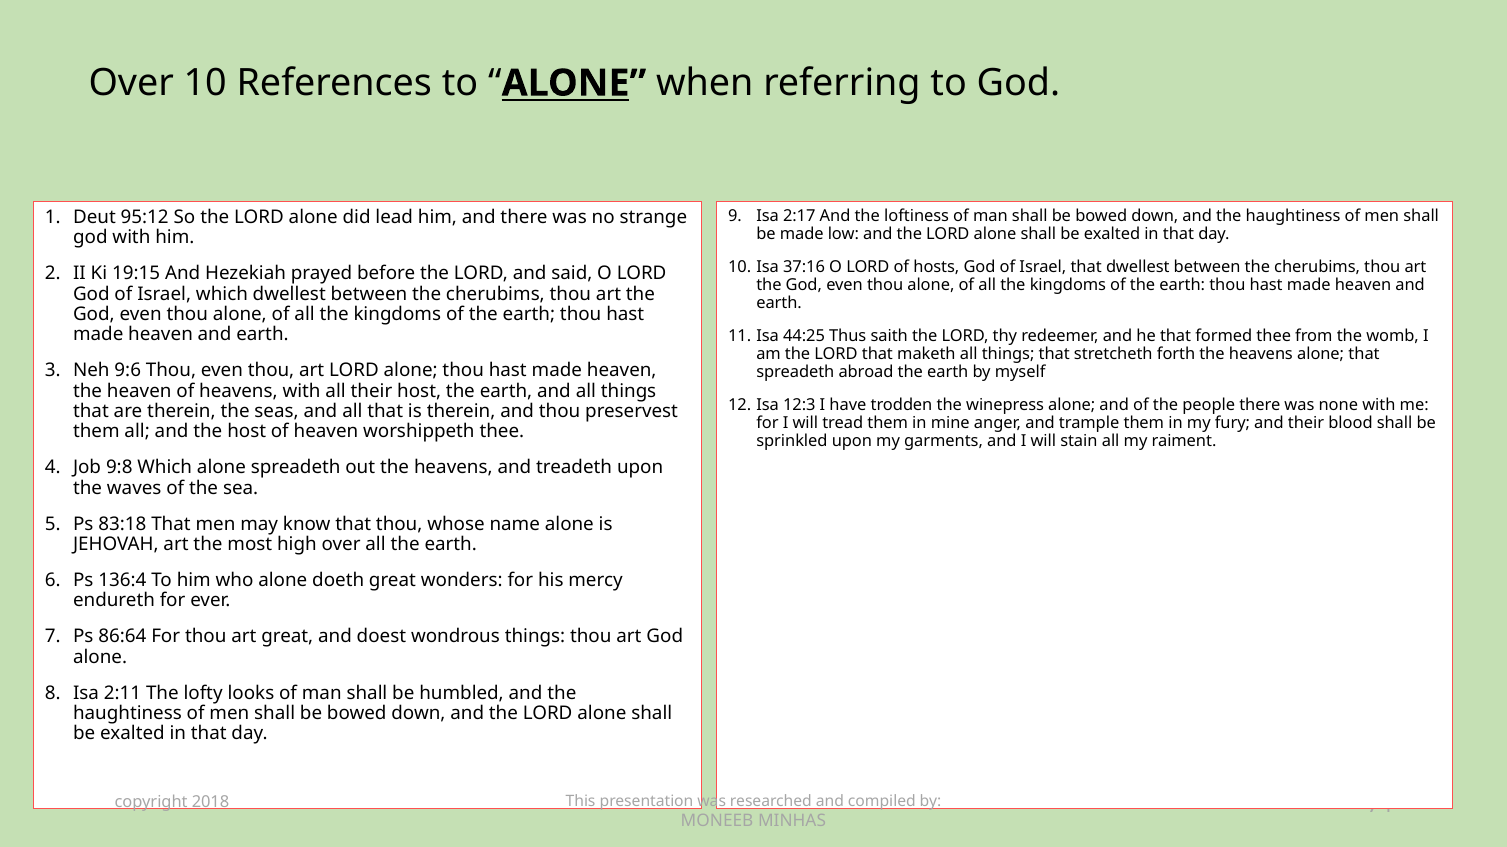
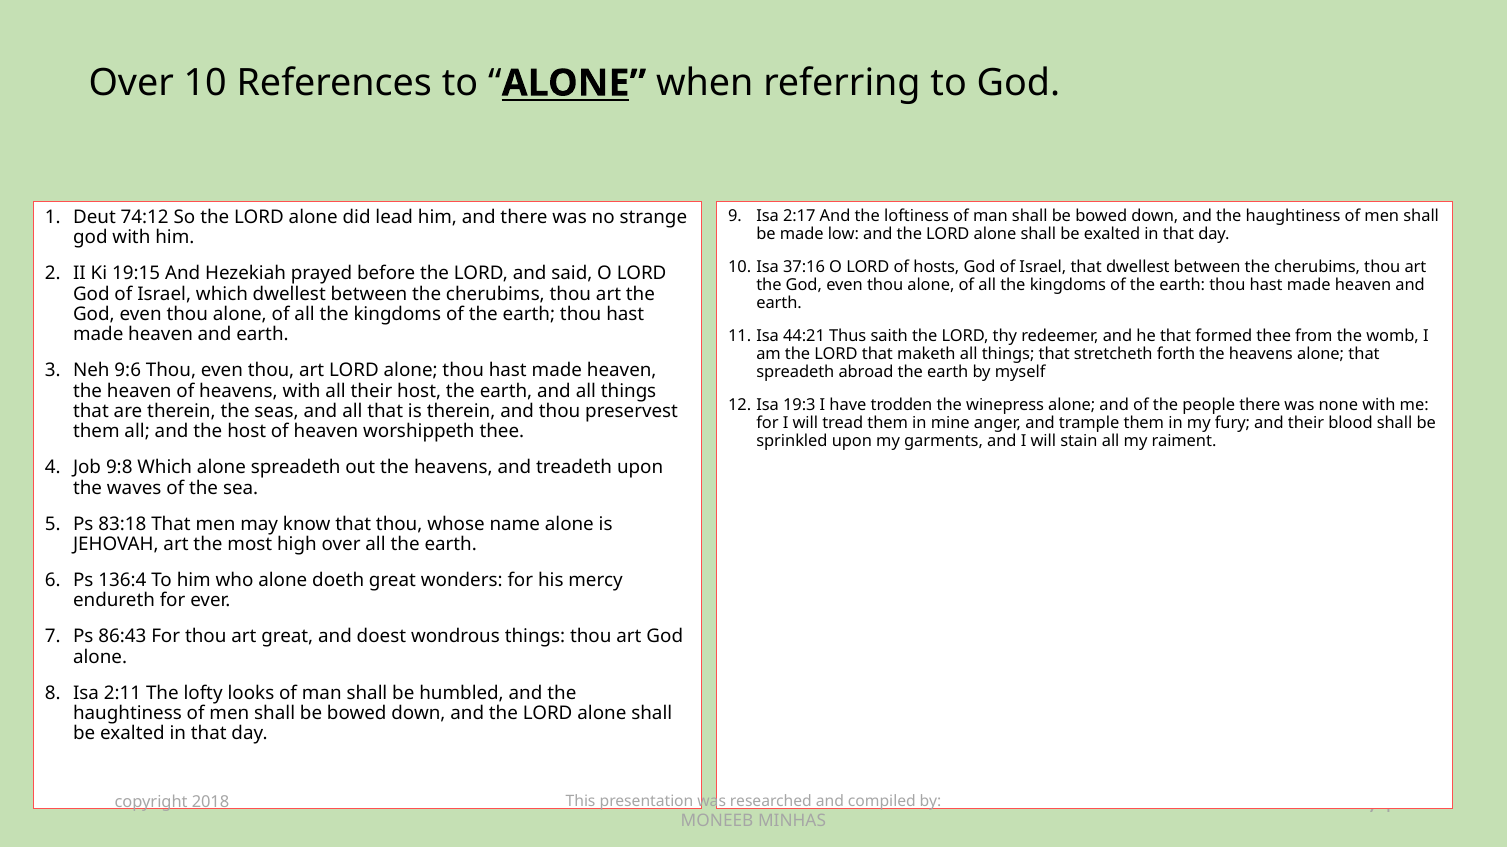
95:12: 95:12 -> 74:12 (145, 217)
44:25: 44:25 -> 44:21 (804, 337)
12:3: 12:3 -> 19:3 (799, 406)
86:64: 86:64 -> 86:43 (122, 637)
